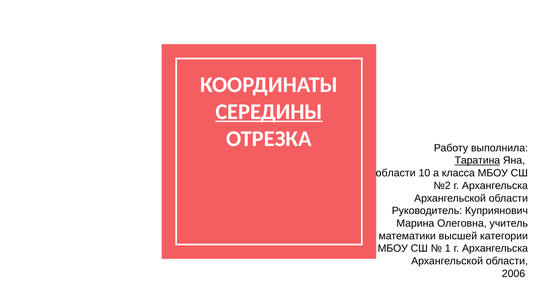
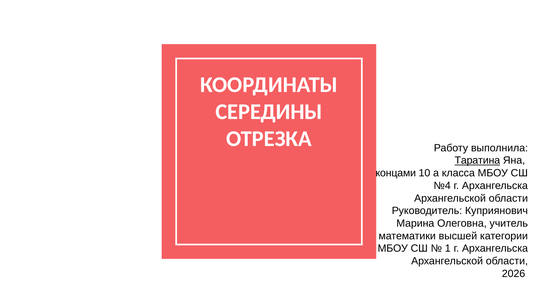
СЕРЕДИНЫ underline: present -> none (269, 112)
области: области -> концами (396, 173)
№2: №2 -> №4 (442, 185)
2006: 2006 -> 2026 (514, 273)
